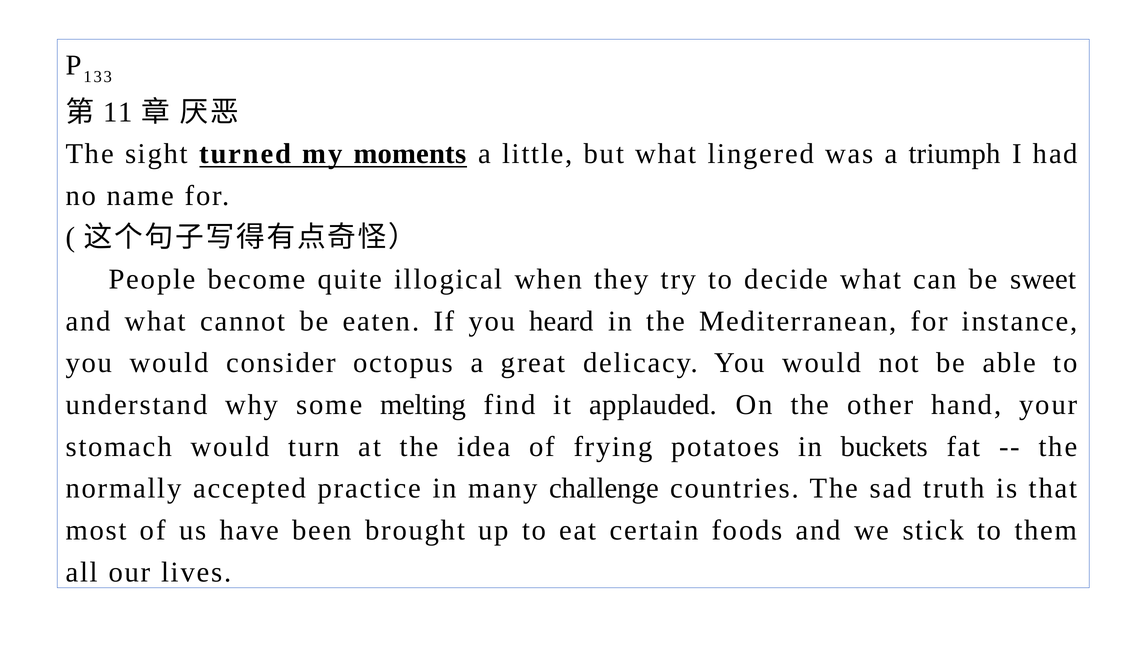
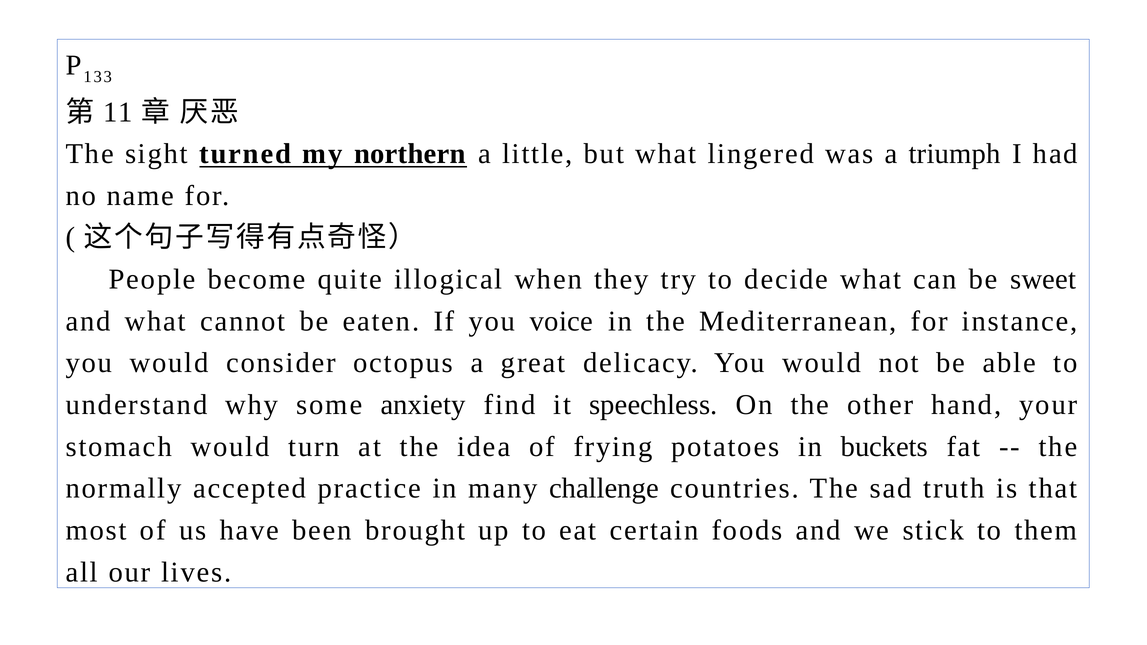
moments: moments -> northern (410, 154)
heard: heard -> voice (561, 321)
melting: melting -> anxiety (423, 405)
applauded: applauded -> speechless (653, 405)
